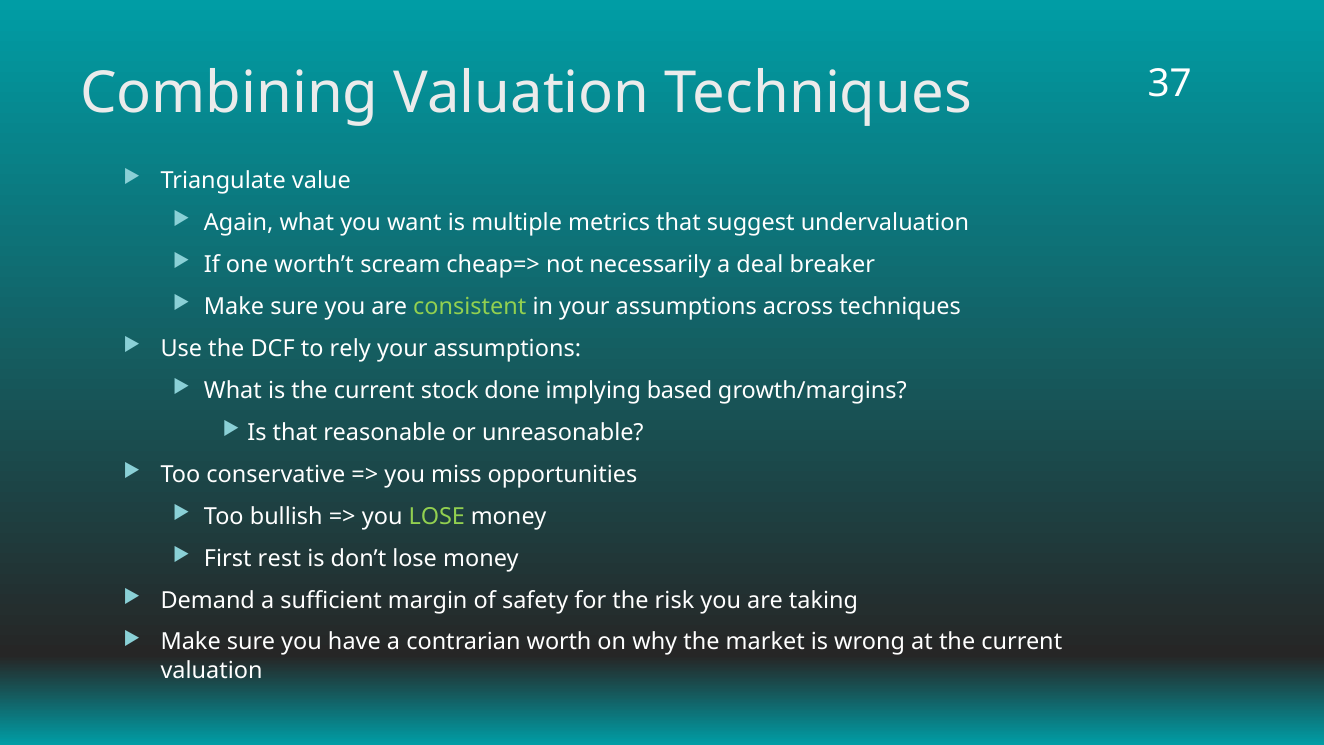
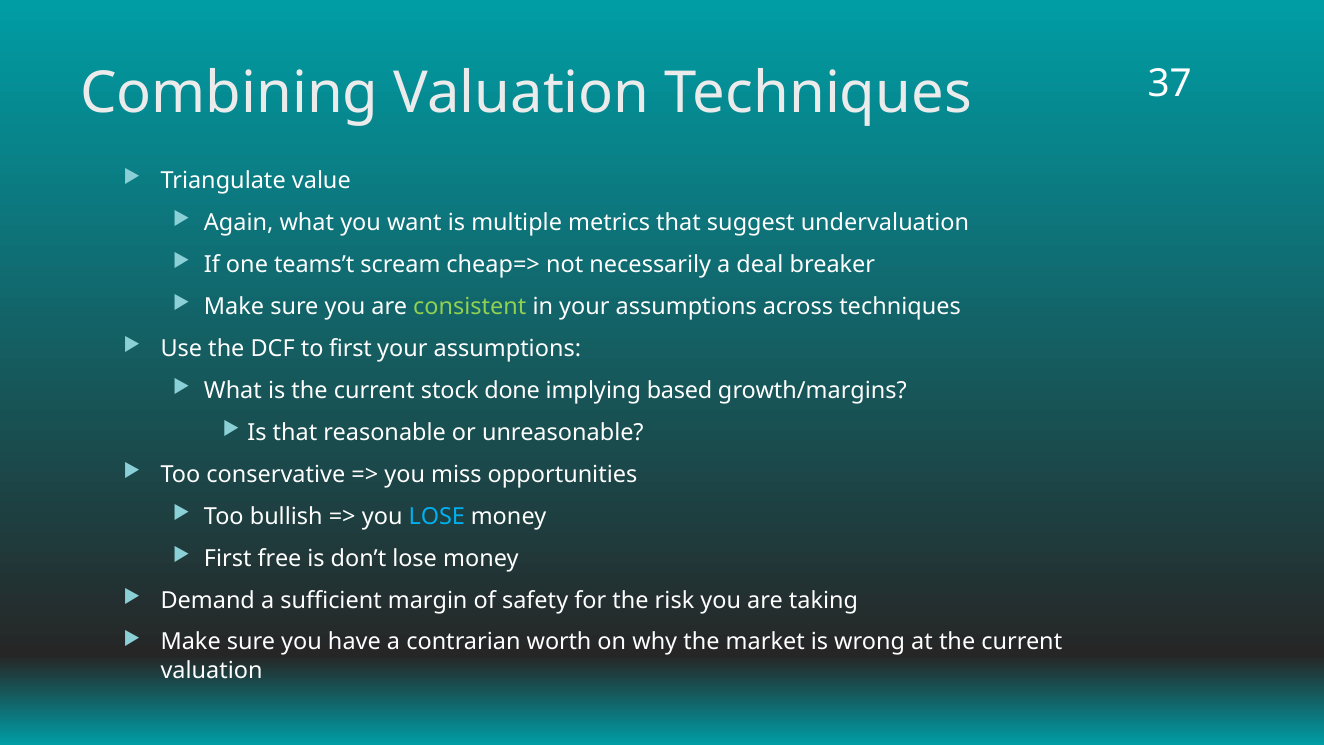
worth’t: worth’t -> teams’t (314, 264)
to rely: rely -> first (350, 348)
LOSE colour: light green -> light blue (437, 516)
rest: rest -> free (280, 558)
